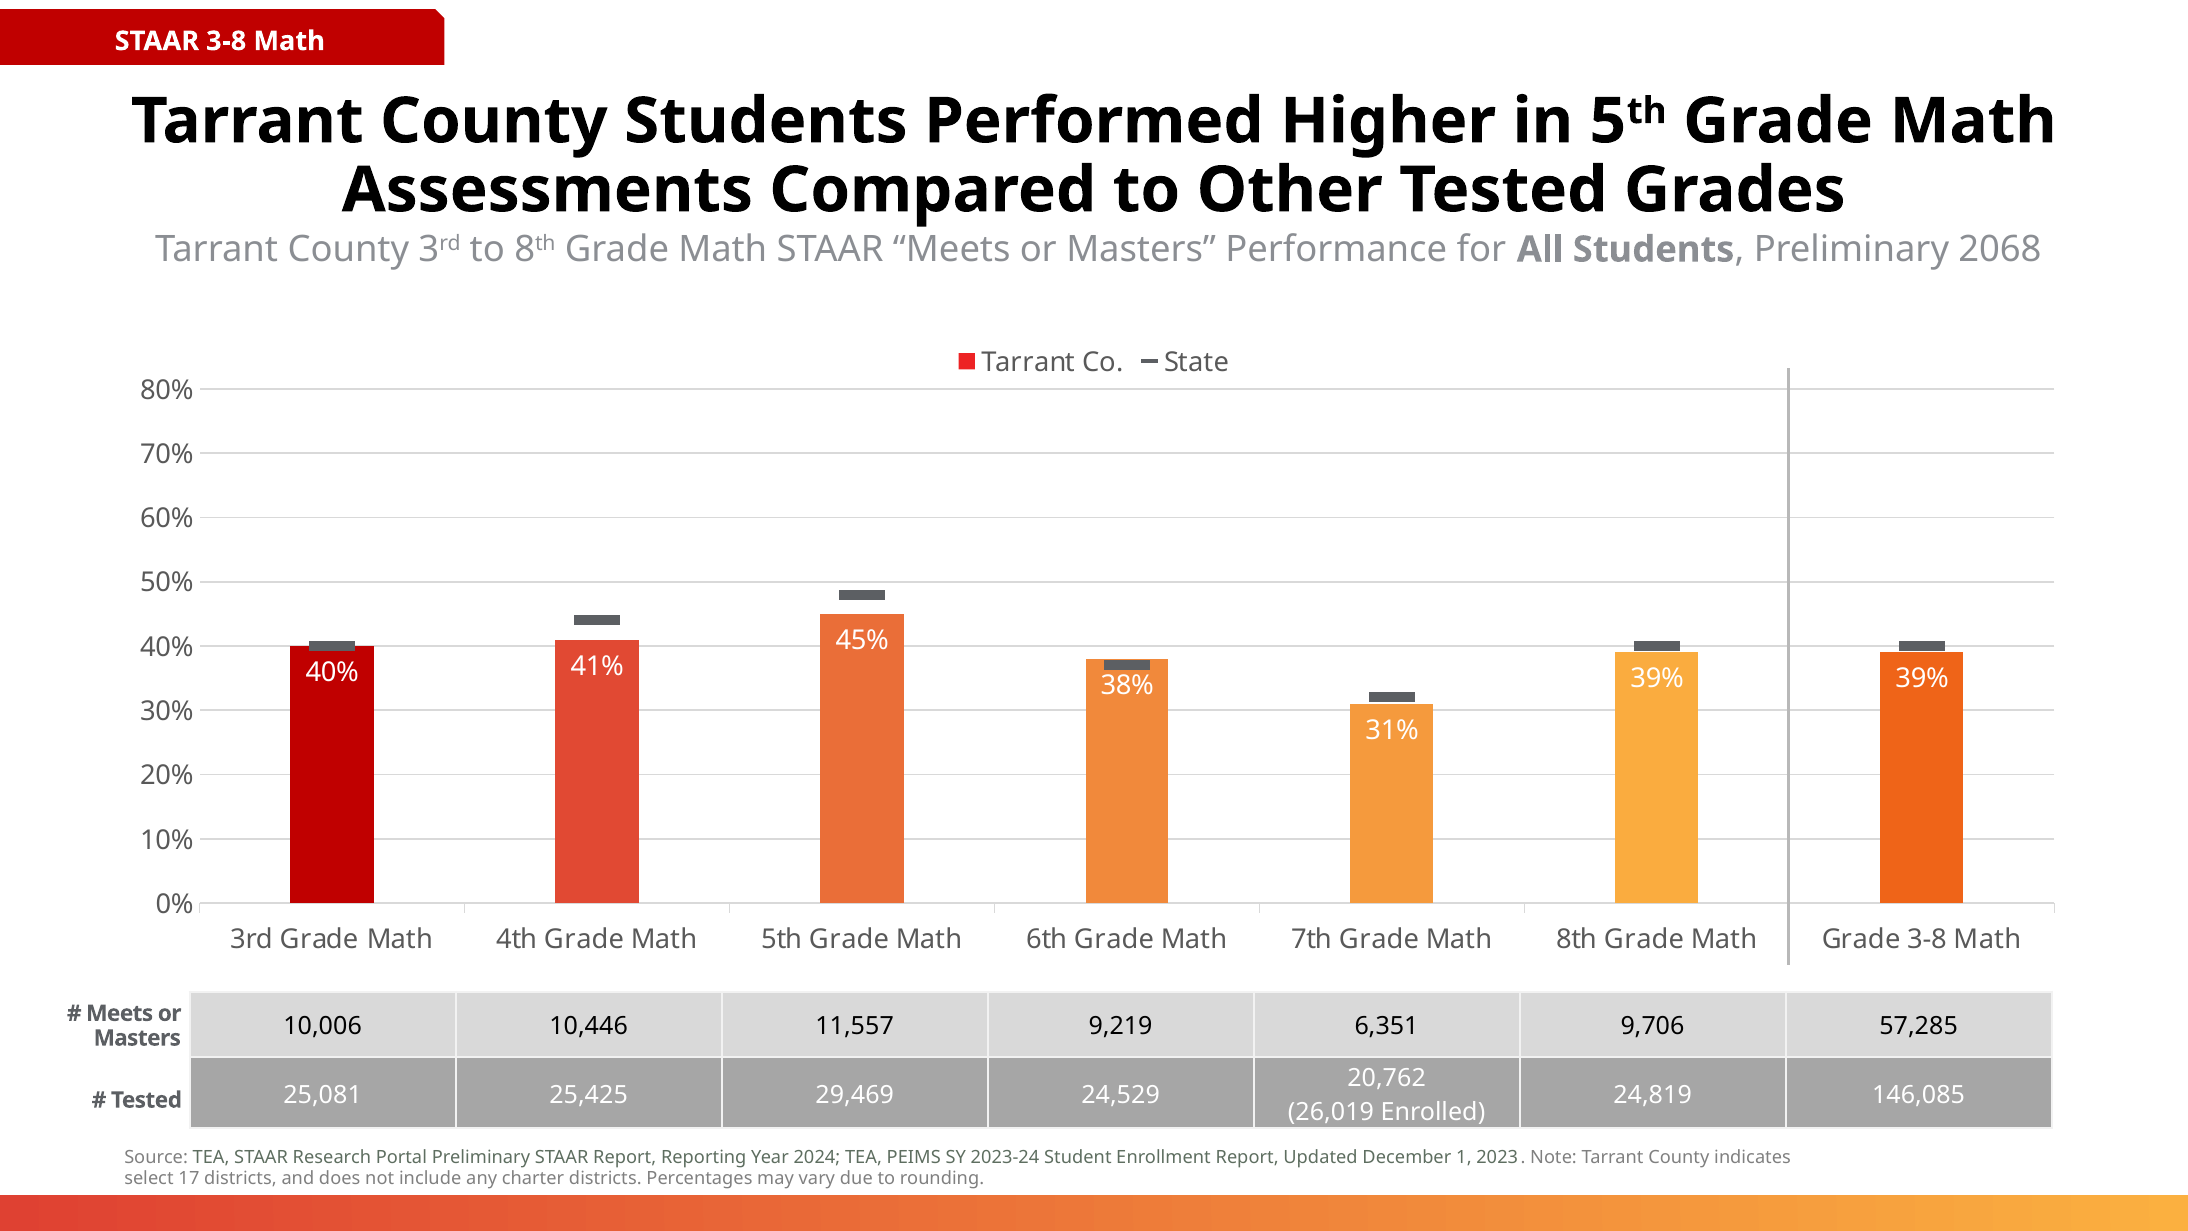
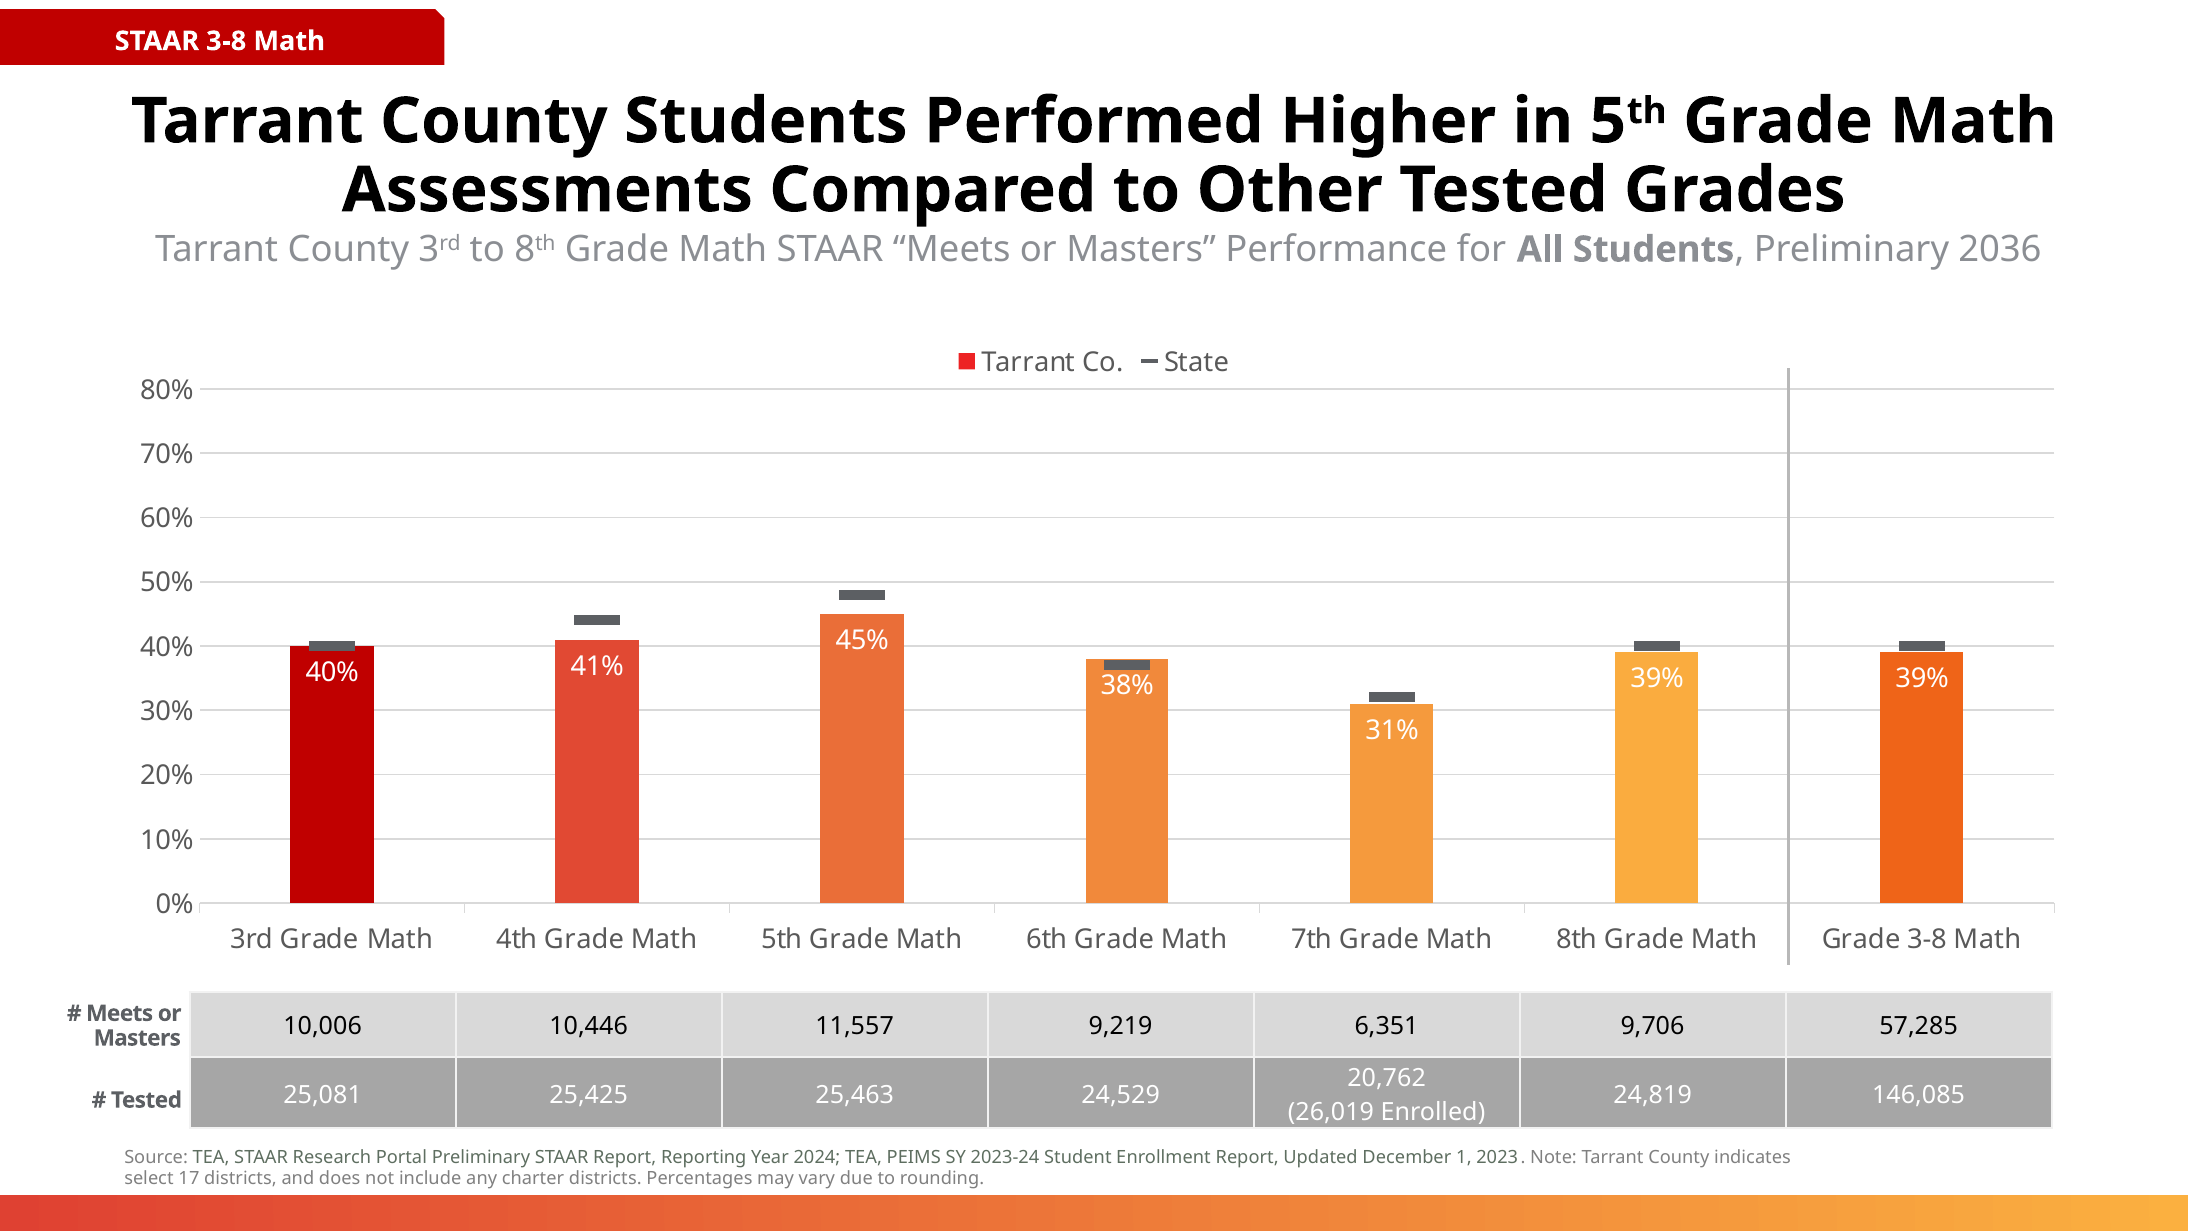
2068: 2068 -> 2036 (2000, 249)
29,469: 29,469 -> 25,463 (855, 1095)
